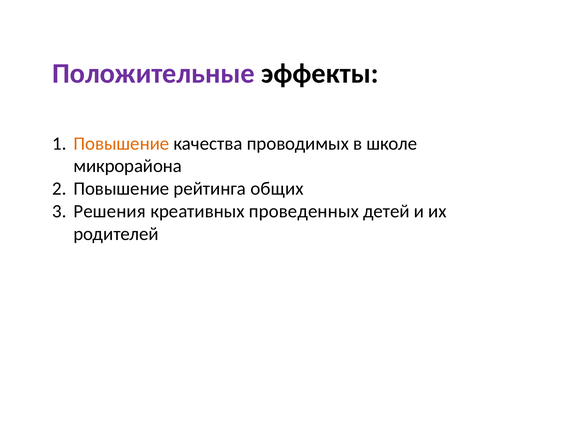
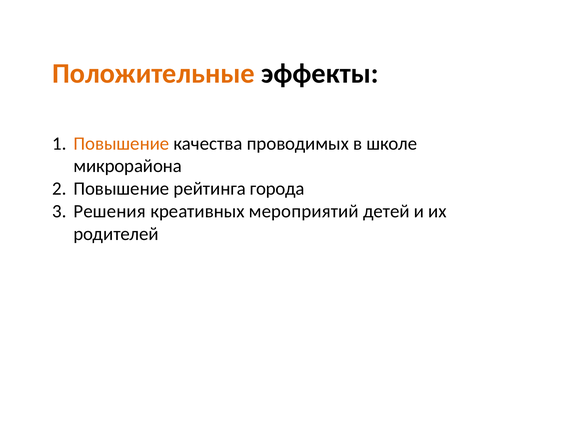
Положительные colour: purple -> orange (153, 73)
общих: общих -> города (277, 189)
проведенных: проведенных -> мероприятий (304, 211)
